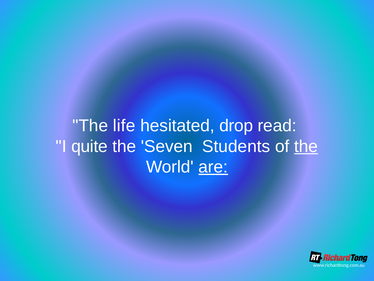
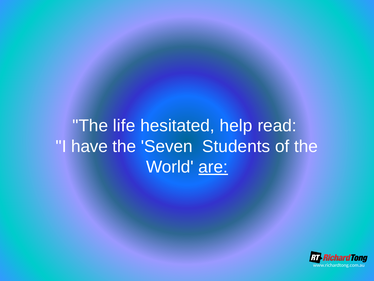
drop: drop -> help (236, 126)
quite: quite -> have (89, 146)
the underline: present -> none (306, 146)
